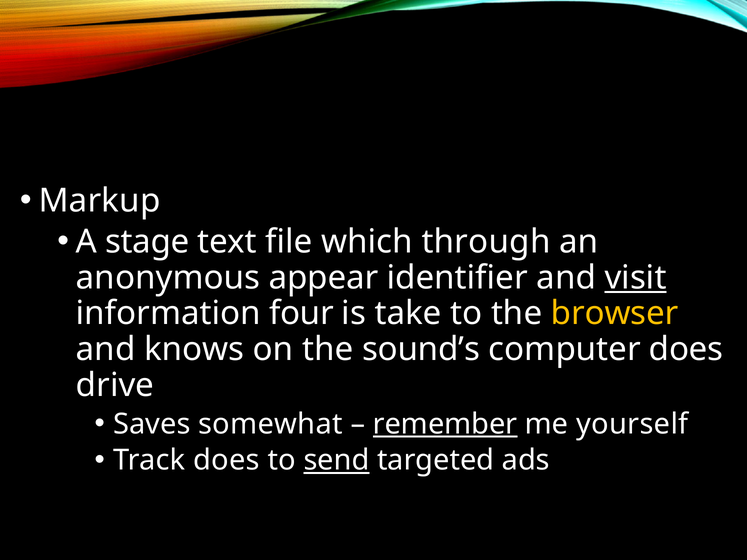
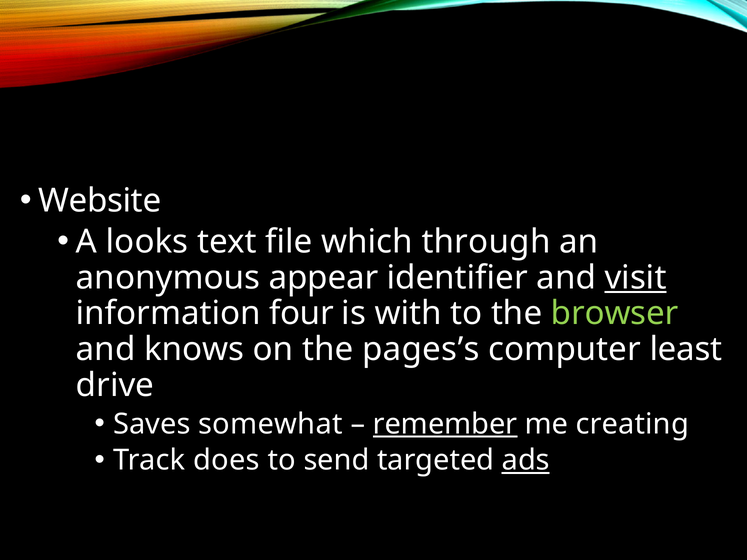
Markup: Markup -> Website (100, 201)
stage: stage -> looks (147, 242)
take: take -> with (408, 314)
browser colour: yellow -> light green (615, 314)
sound’s: sound’s -> pages’s (421, 349)
computer does: does -> least (686, 349)
yourself: yourself -> creating (632, 424)
send underline: present -> none (337, 461)
ads underline: none -> present (526, 461)
